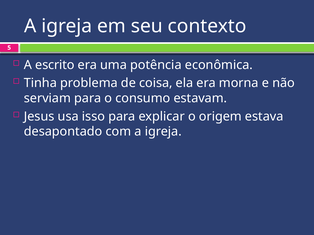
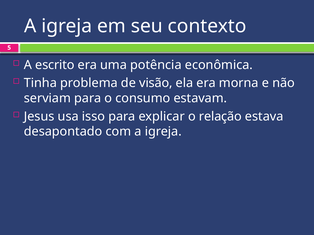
coisa: coisa -> visão (156, 83)
origem: origem -> relação (220, 117)
